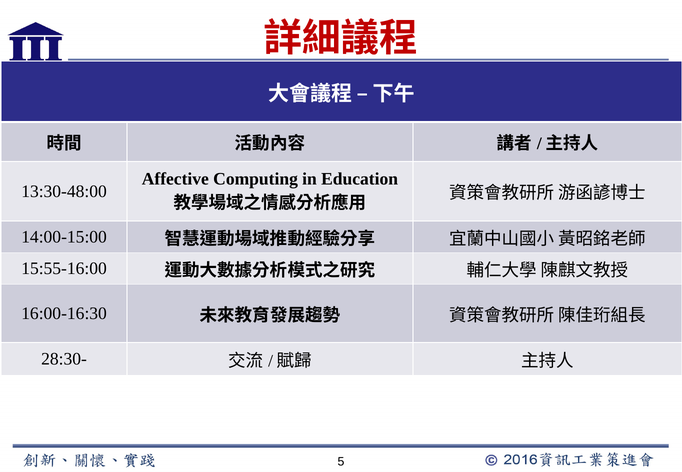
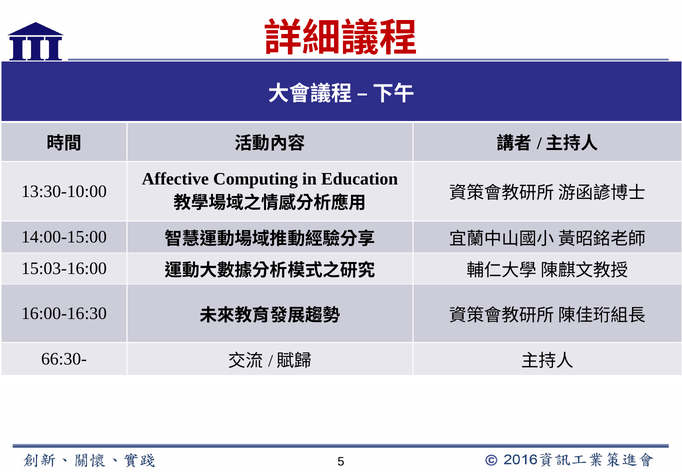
13:30-48:00: 13:30-48:00 -> 13:30-10:00 (64, 191)
15:55-16:00: 15:55-16:00 -> 15:03-16:00 (64, 269)
28:30-: 28:30- -> 66:30- (64, 359)
